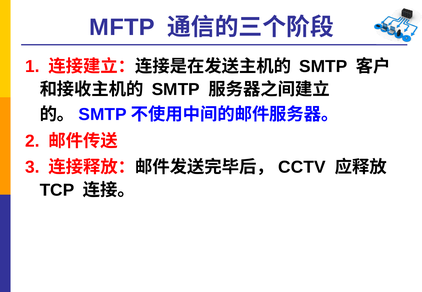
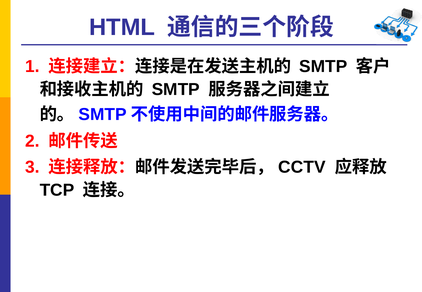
MFTP: MFTP -> HTML (122, 27)
